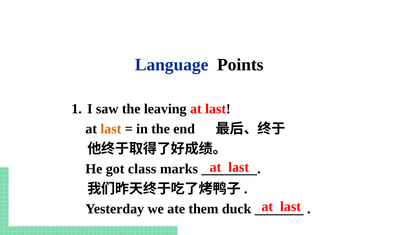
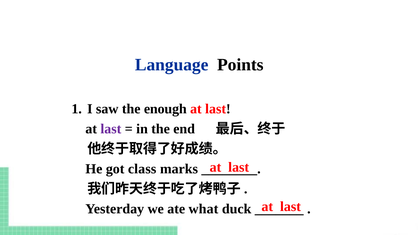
leaving: leaving -> enough (165, 109)
last colour: orange -> purple (111, 129)
them: them -> what (203, 209)
